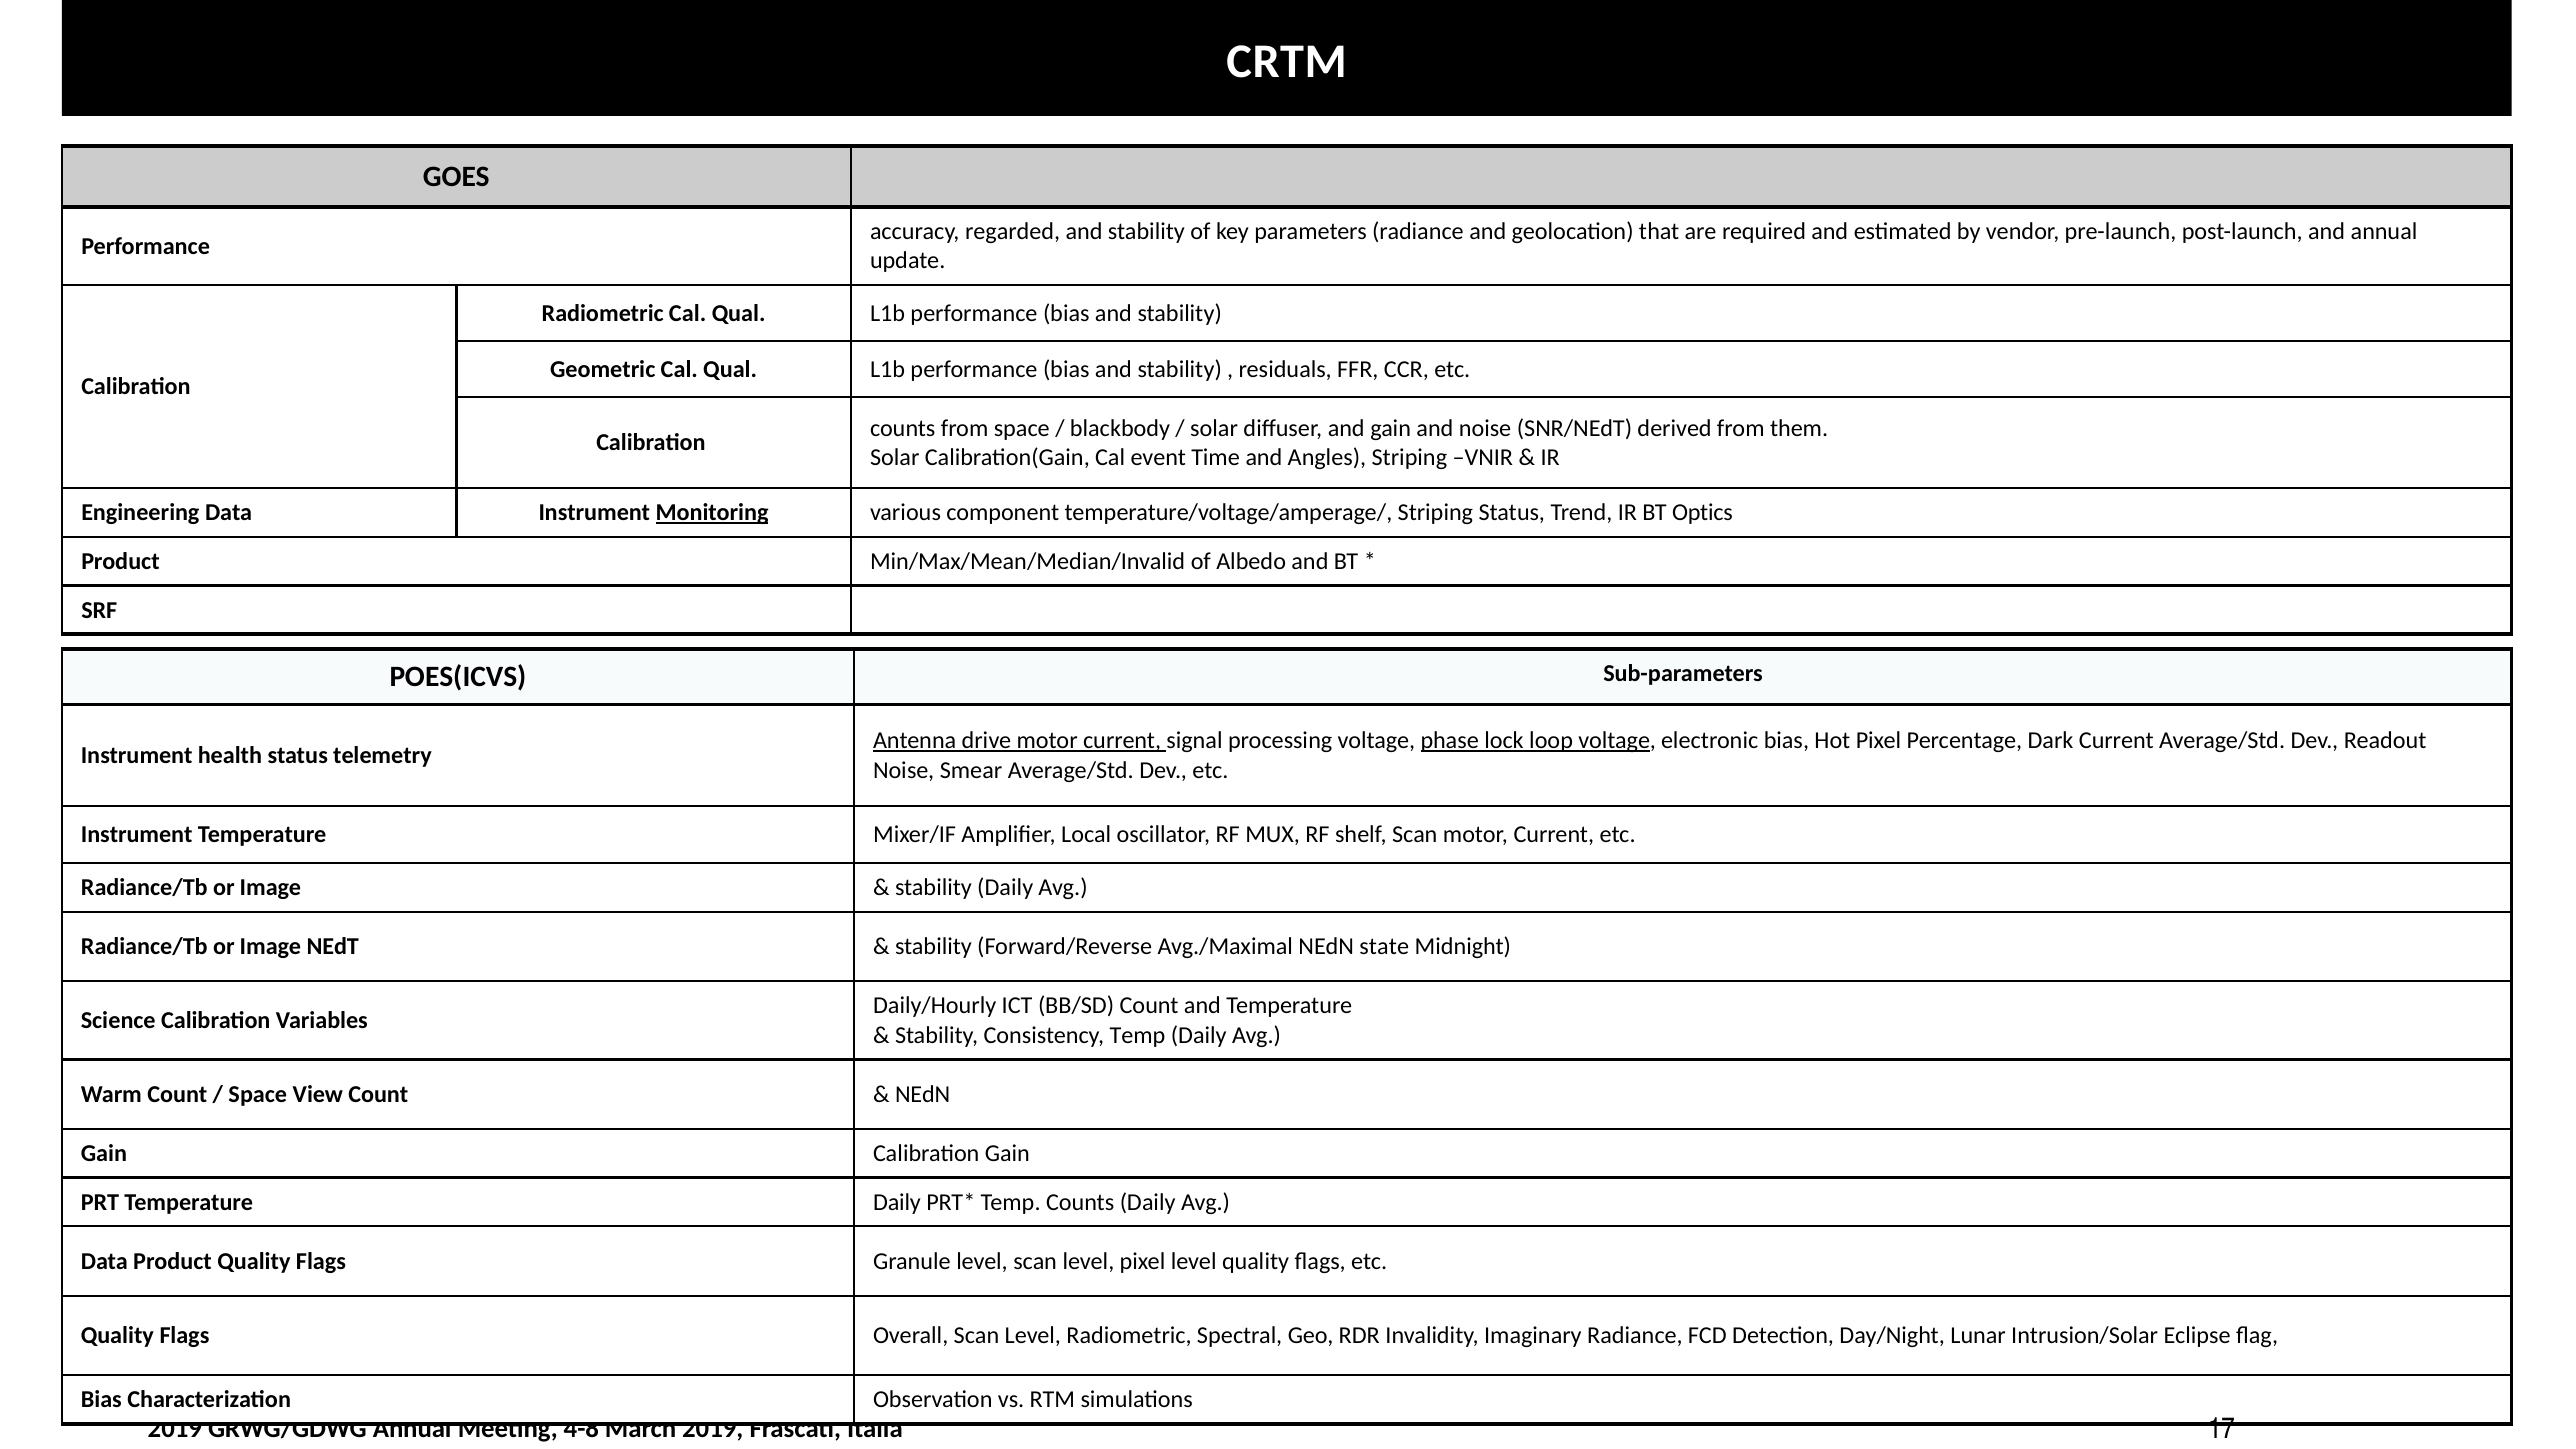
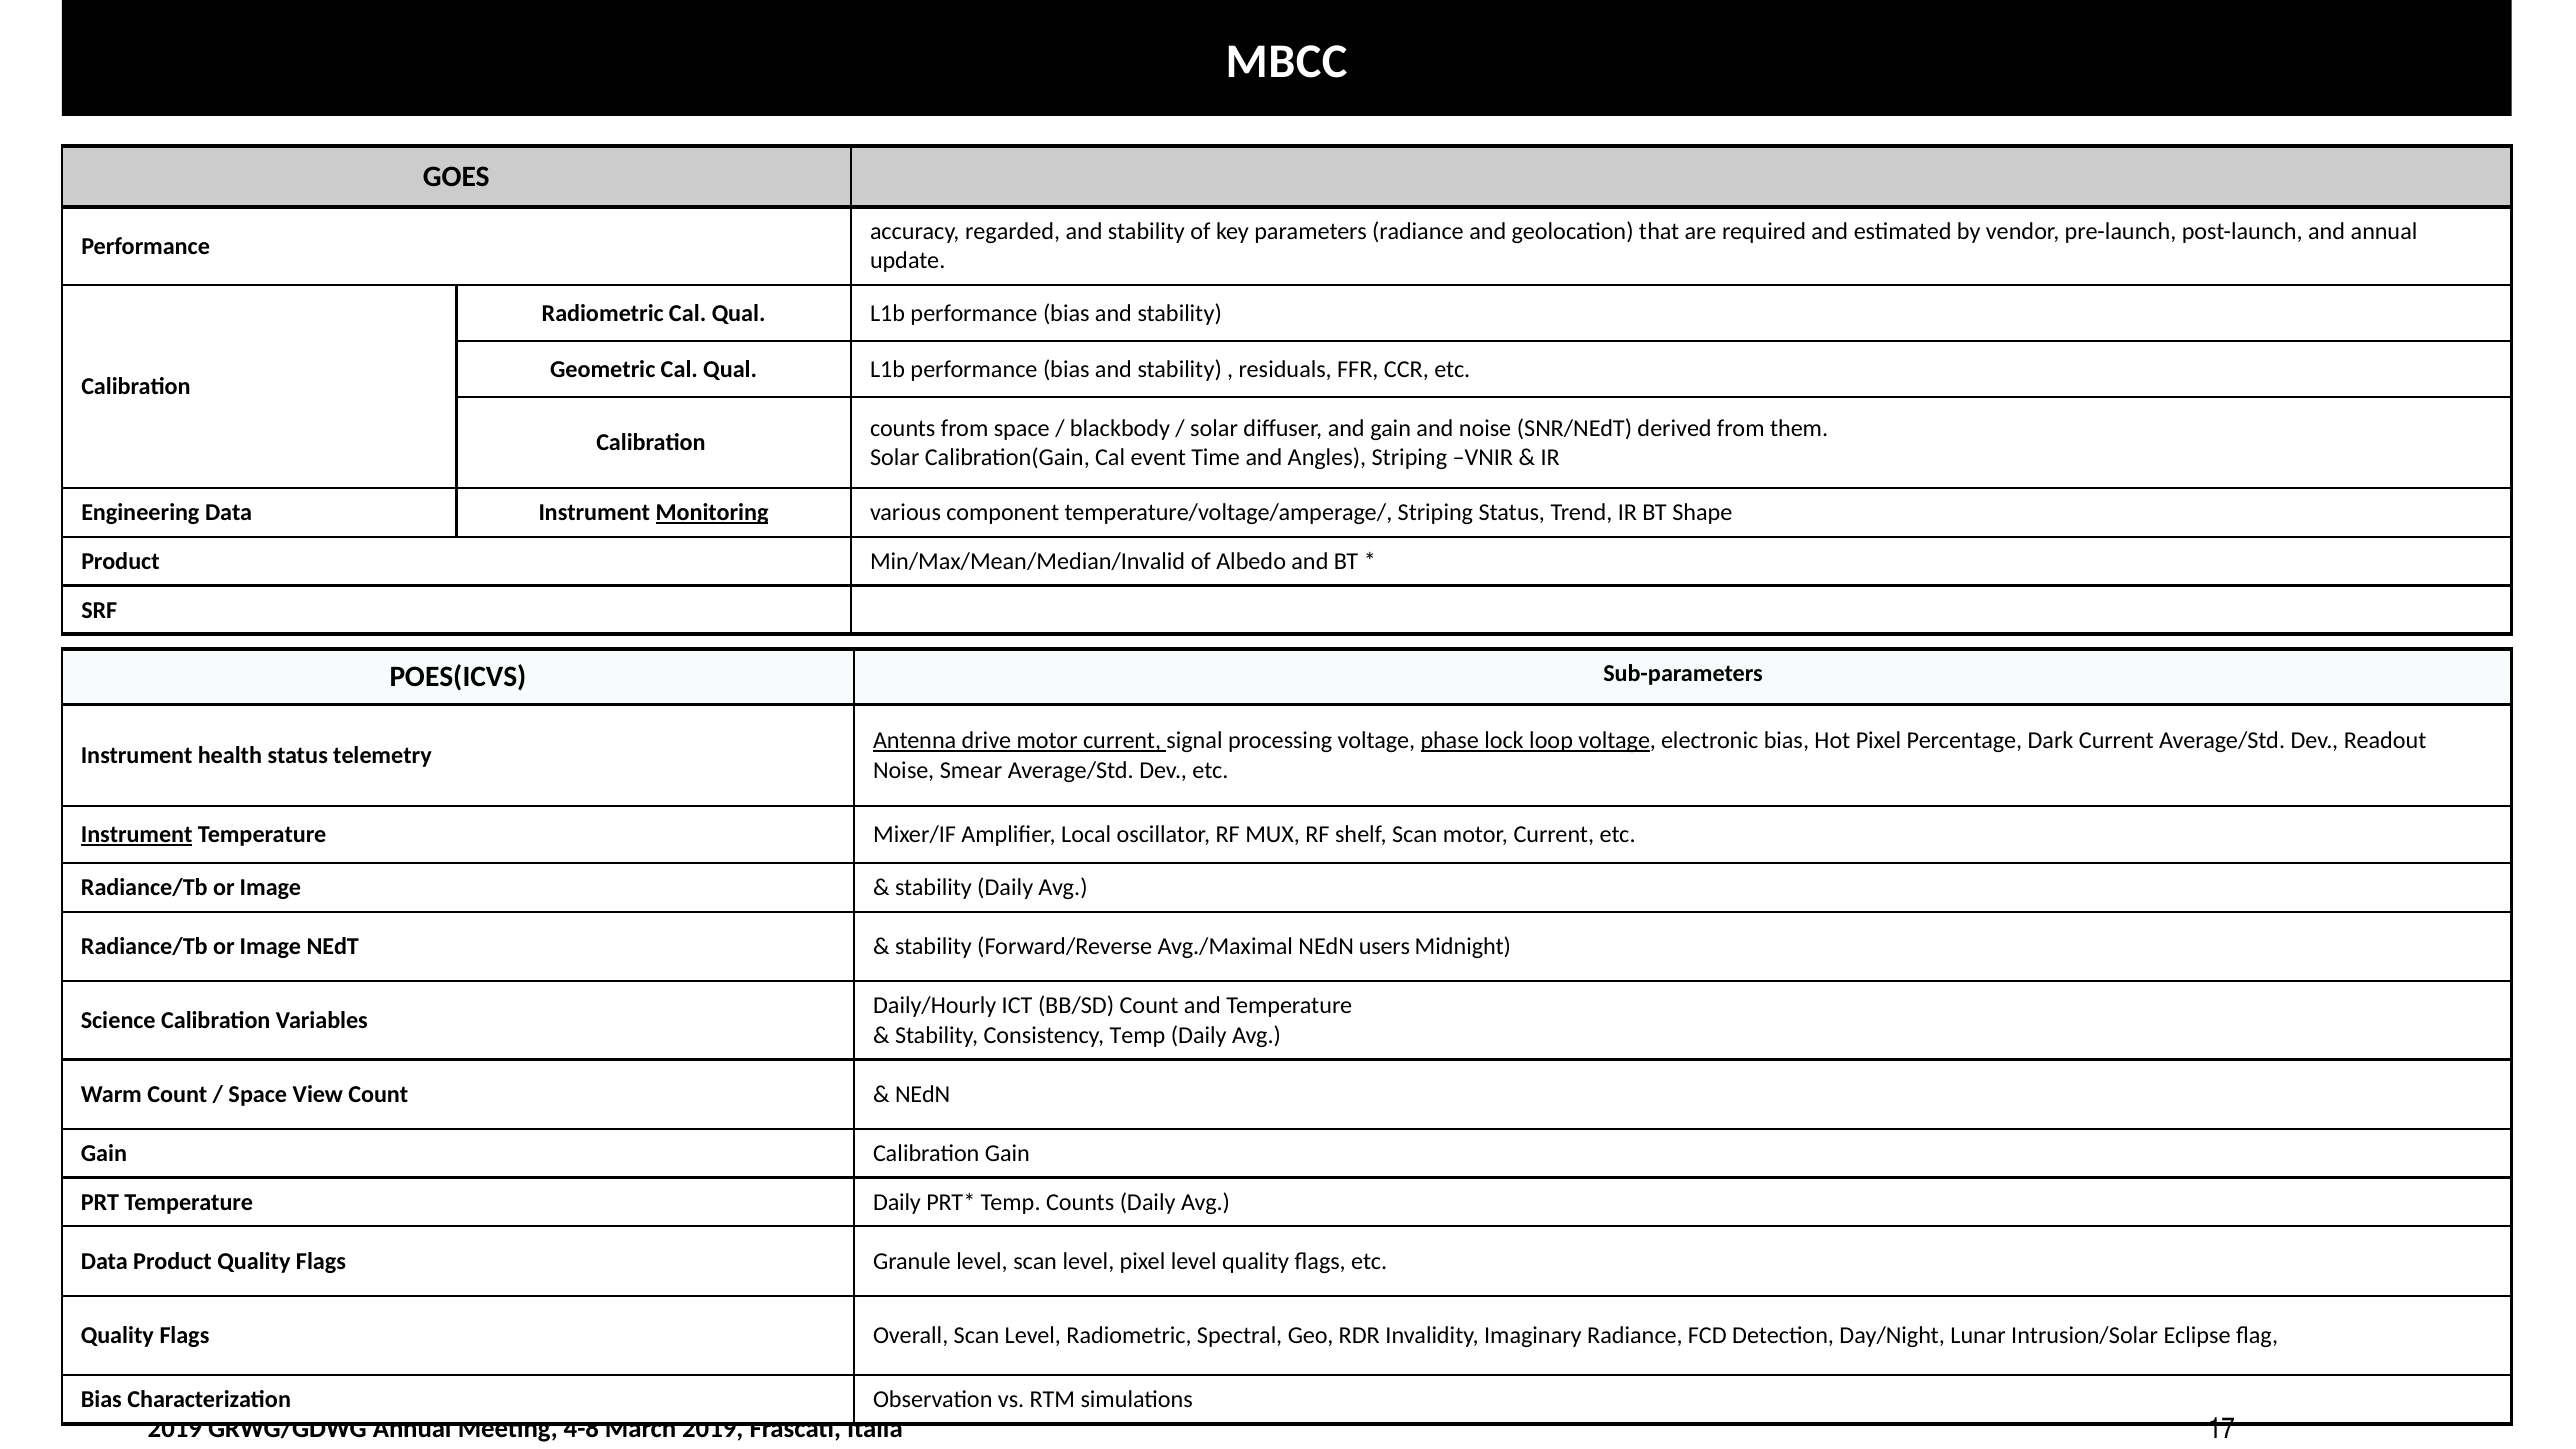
CRTM: CRTM -> MBCC (1287, 61)
Optics: Optics -> Shape (1702, 513)
Instrument underline: none -> present (137, 835)
state: state -> users (1384, 947)
